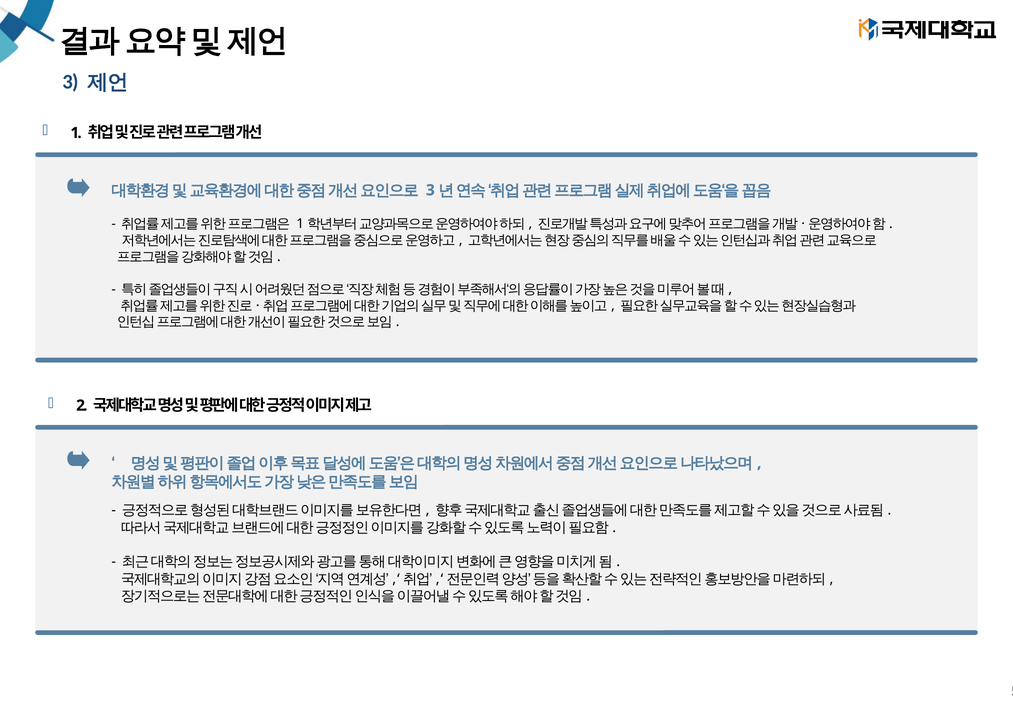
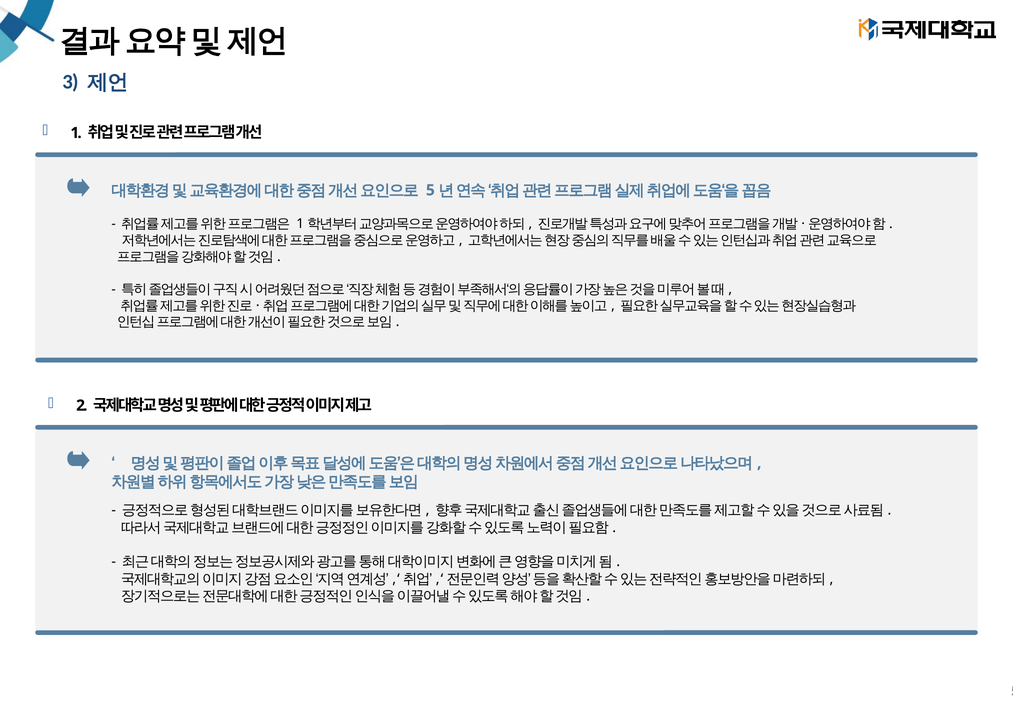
3: 3 -> 5 (430, 190)
